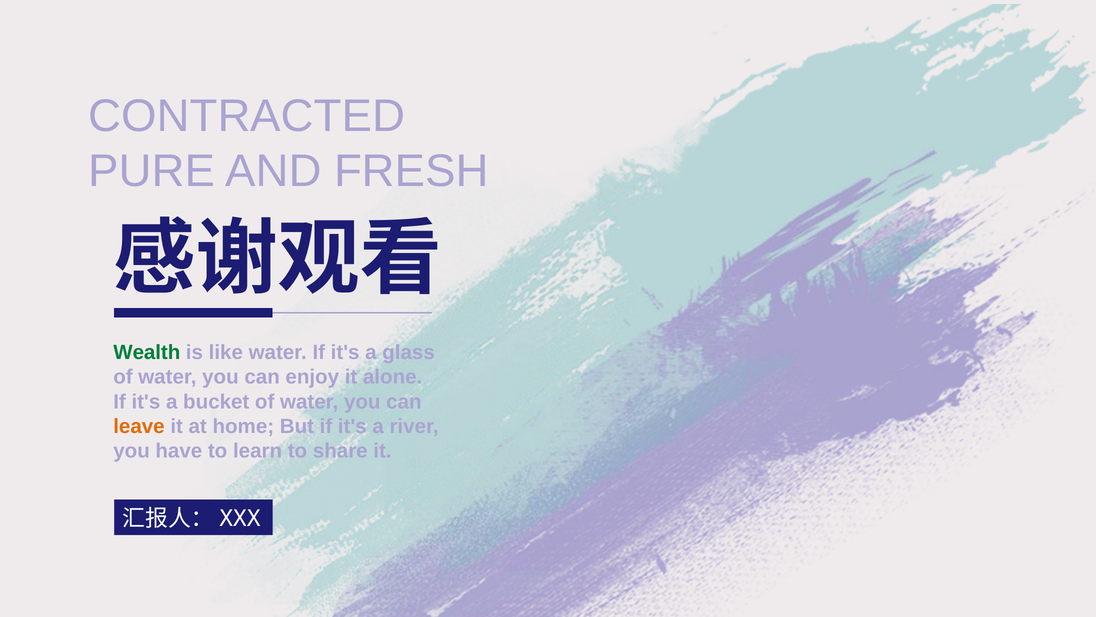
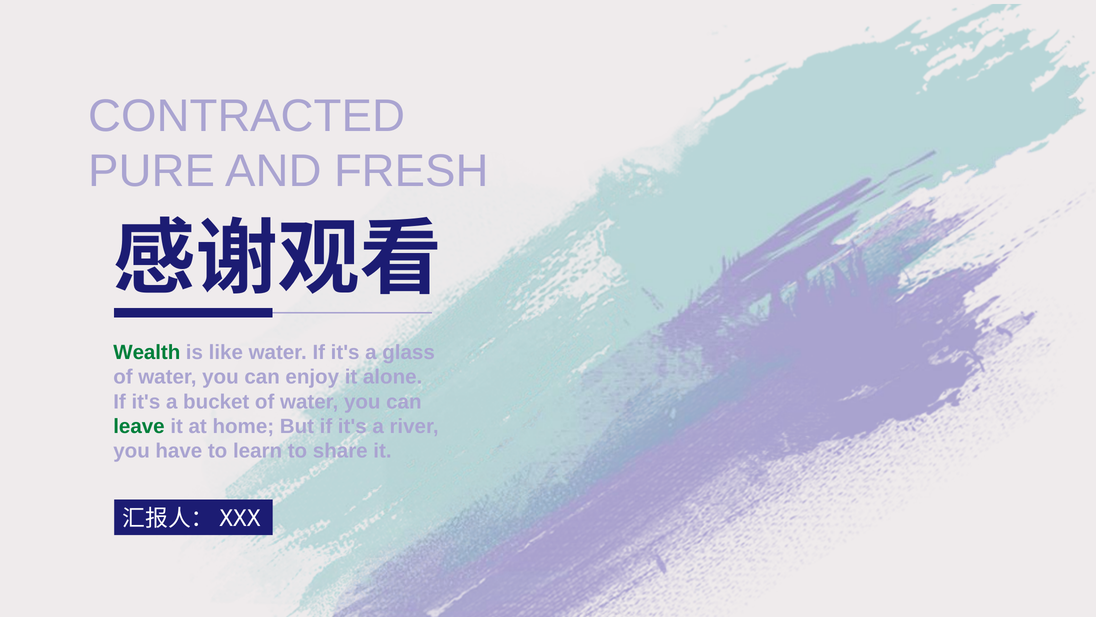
leave colour: orange -> green (139, 426)
